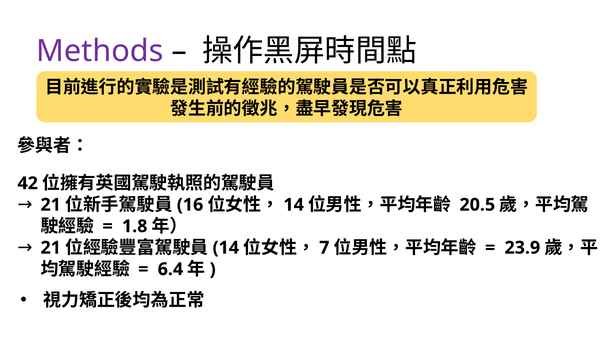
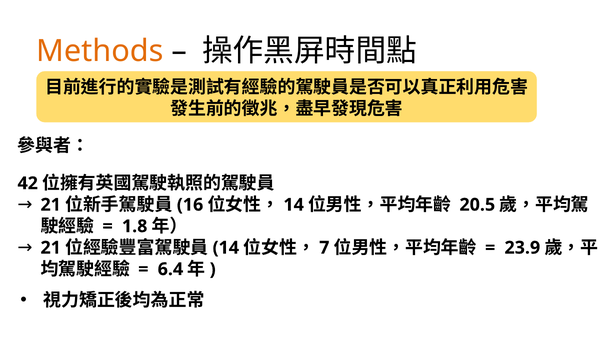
Methods colour: purple -> orange (100, 51)
